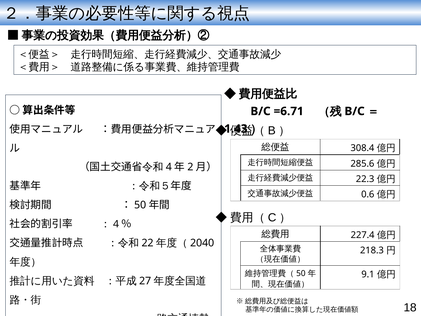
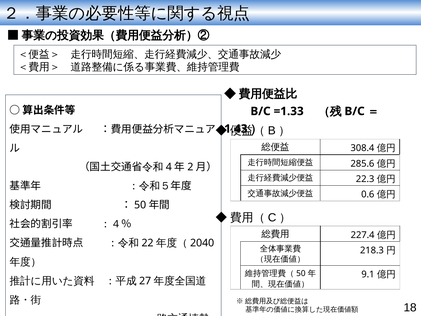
=6.71: =6.71 -> =1.33 (289, 111)
